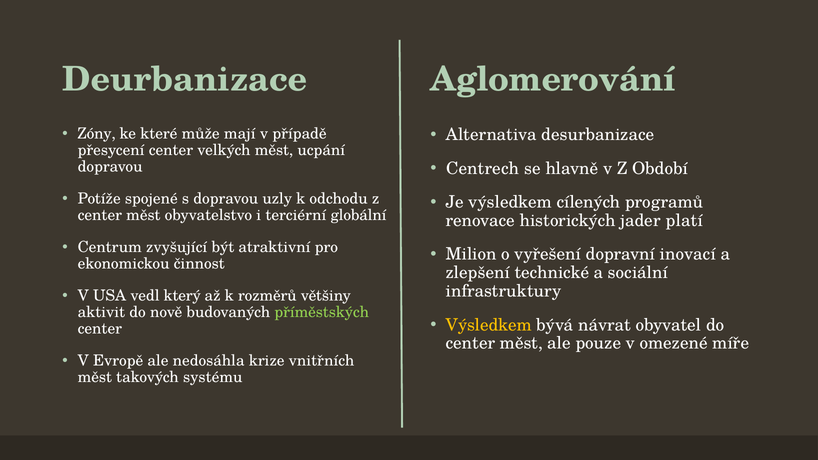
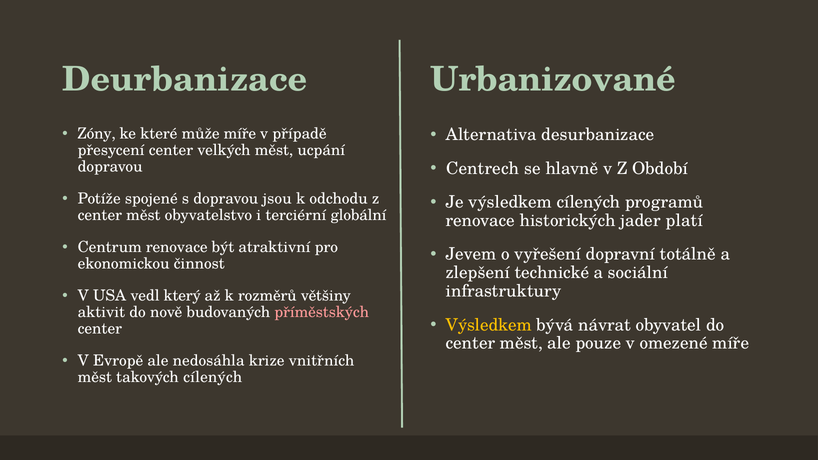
Aglomerování: Aglomerování -> Urbanizované (553, 80)
může mají: mají -> míře (240, 134)
uzly: uzly -> jsou (277, 199)
Centrum zvyšující: zvyšující -> renovace (177, 247)
Milion: Milion -> Jevem (471, 254)
inovací: inovací -> totálně (688, 254)
příměstských colour: light green -> pink (322, 312)
takových systému: systému -> cílených (213, 377)
